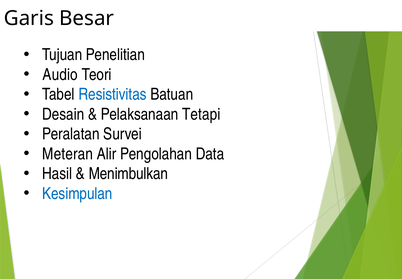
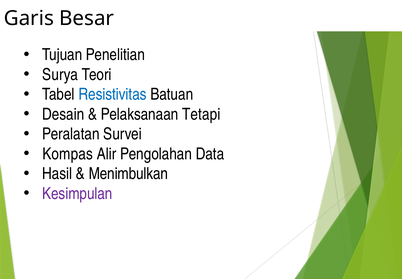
Audio: Audio -> Surya (60, 74)
Meteran: Meteran -> Kompas (68, 154)
Kesimpulan colour: blue -> purple (77, 193)
